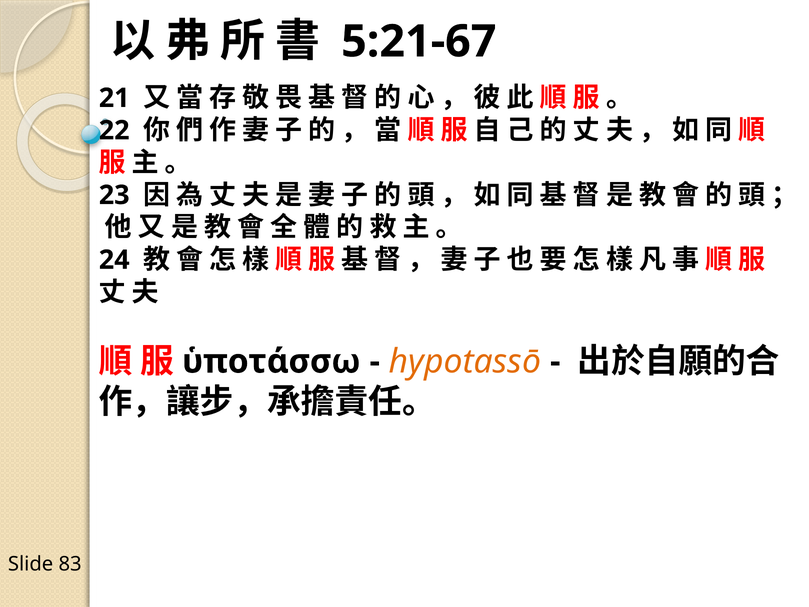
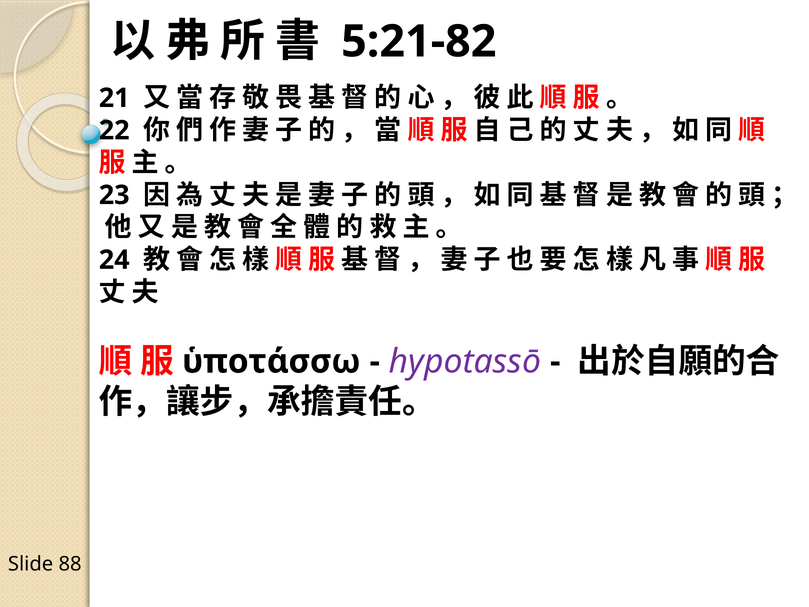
5:21-67: 5:21-67 -> 5:21-82 (419, 42)
hypotassō colour: orange -> purple (465, 361)
83: 83 -> 88 (70, 564)
